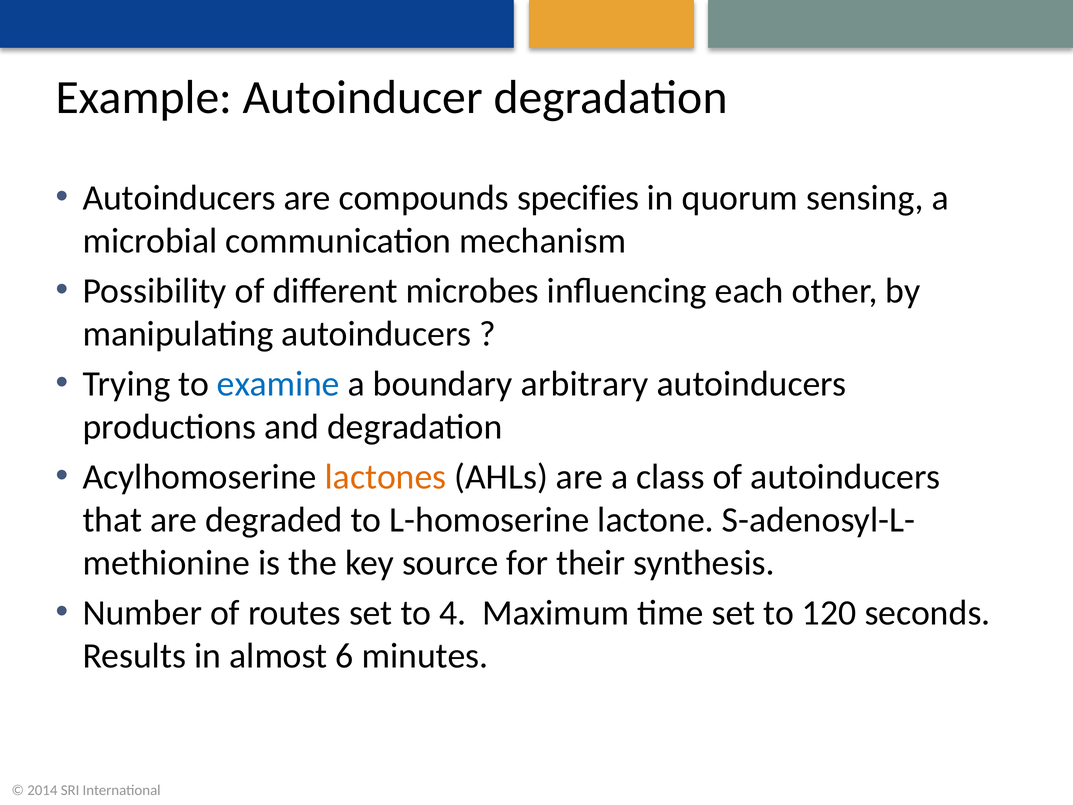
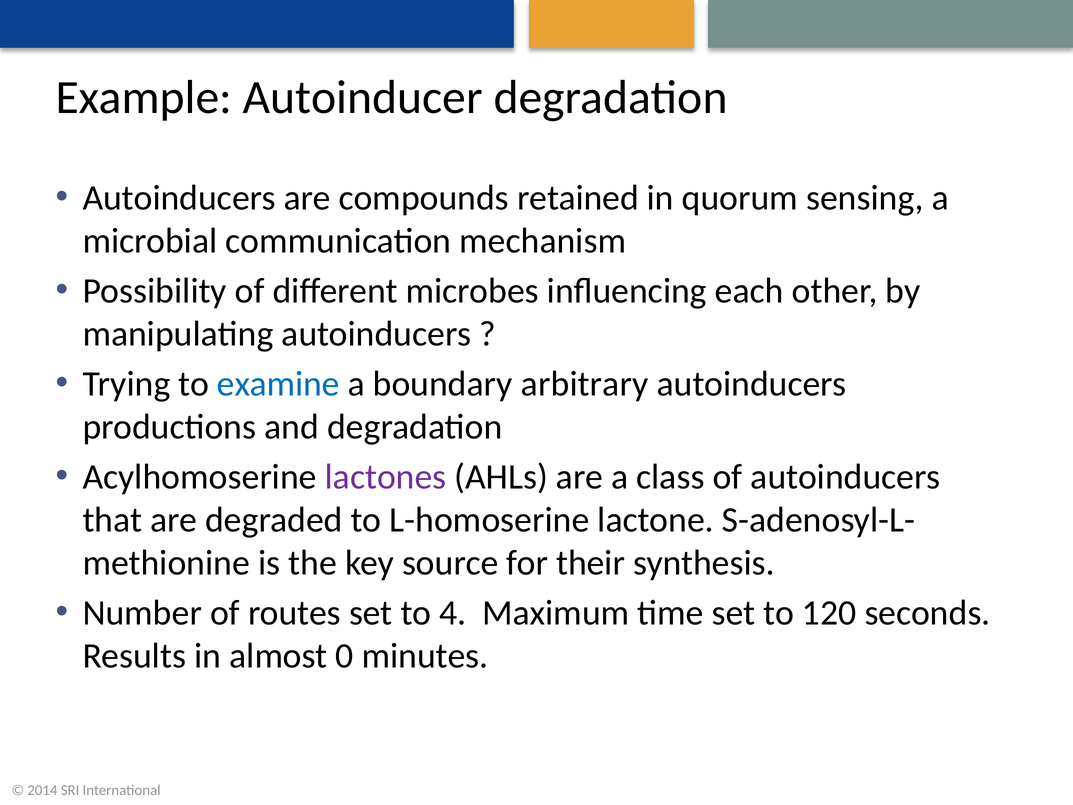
specifies: specifies -> retained (578, 198)
lactones colour: orange -> purple (386, 477)
6: 6 -> 0 (345, 656)
